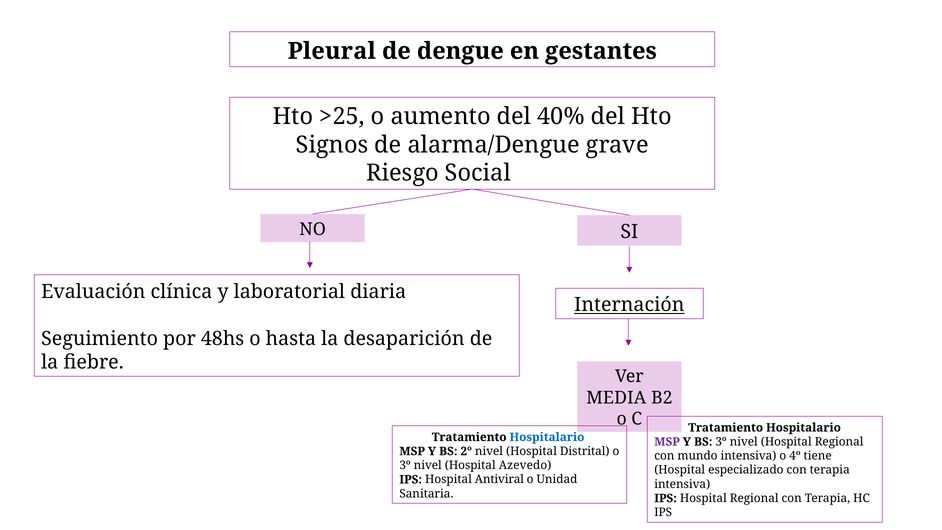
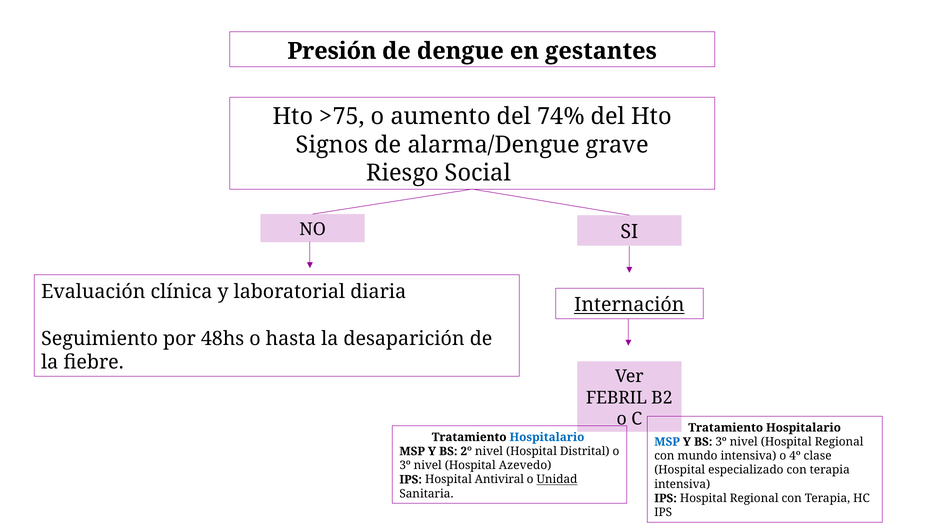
Pleural: Pleural -> Presión (332, 51)
>25: >25 -> >75 (342, 117)
40%: 40% -> 74% (561, 117)
MEDIA: MEDIA -> FEBRIL (616, 398)
MSP colour: purple -> blue (667, 442)
tiene: tiene -> clase (818, 456)
Unidad underline: none -> present (557, 479)
